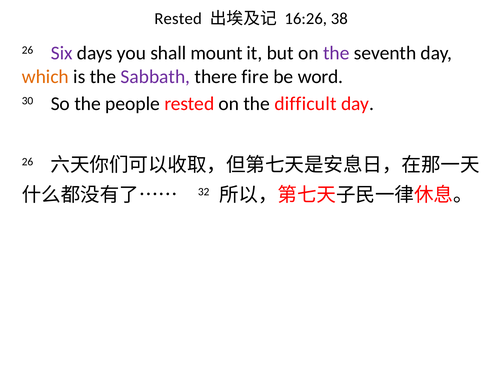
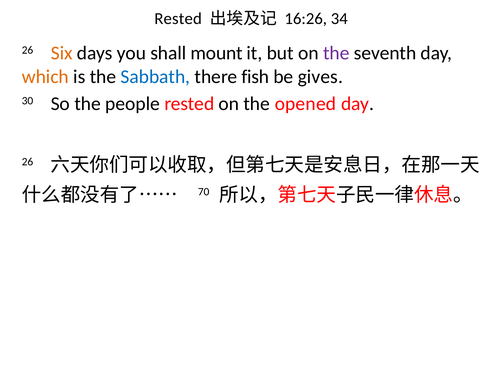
38: 38 -> 34 (339, 19)
Six colour: purple -> orange (62, 53)
Sabbath colour: purple -> blue (155, 77)
fire: fire -> fish (255, 77)
word: word -> gives (320, 77)
difficult: difficult -> opened (305, 104)
32: 32 -> 70 (204, 192)
